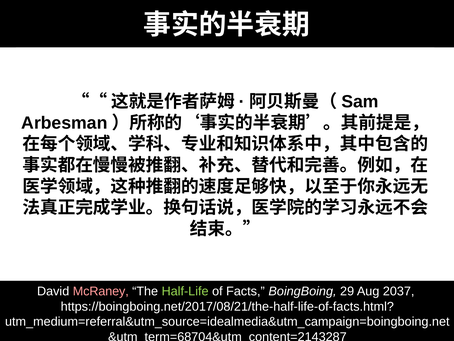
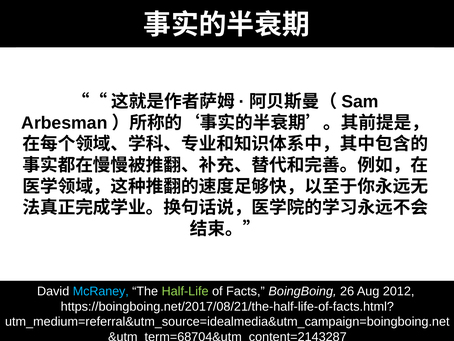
McRaney colour: pink -> light blue (101, 291)
29: 29 -> 26 (347, 291)
2037: 2037 -> 2012 (399, 291)
